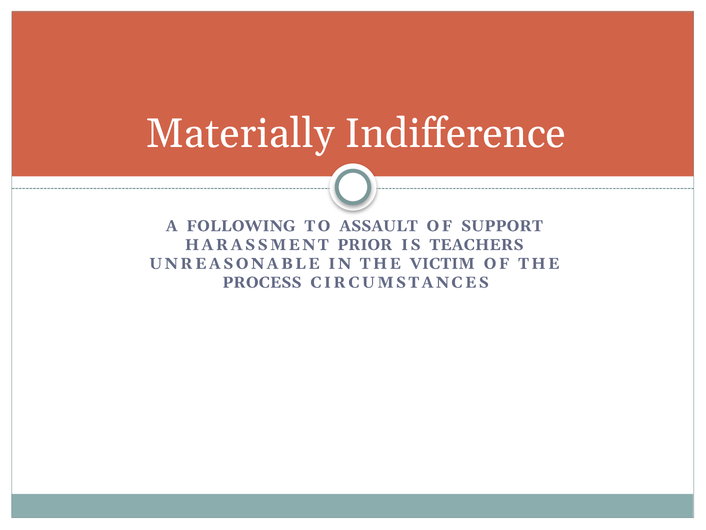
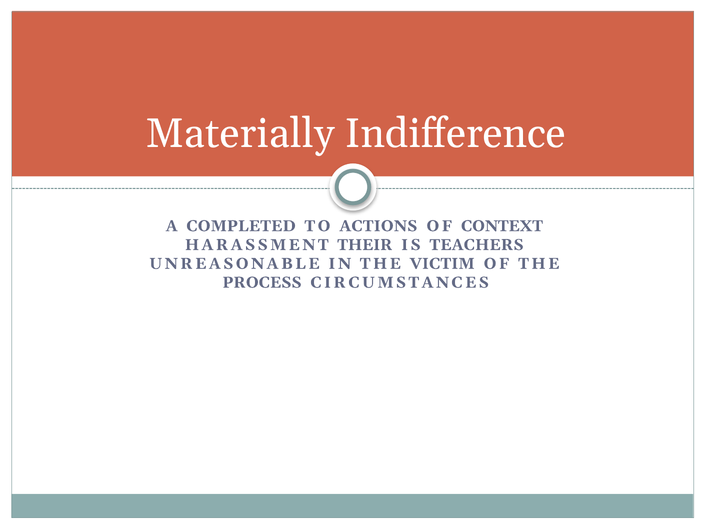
FOLLOWING: FOLLOWING -> COMPLETED (241, 226)
ASSAULT: ASSAULT -> ACTIONS (378, 226)
SUPPORT: SUPPORT -> CONTEXT (502, 226)
PRIOR: PRIOR -> THEIR (365, 245)
